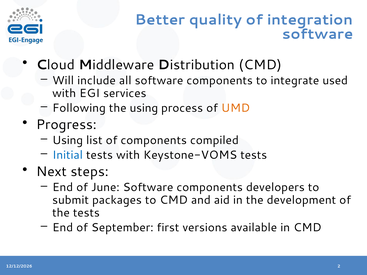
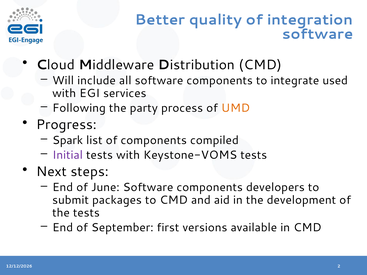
the using: using -> party (144, 108)
Using: Using -> Spark (68, 140)
Initial colour: blue -> purple (68, 155)
